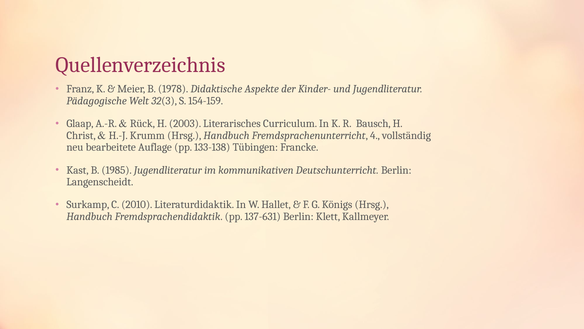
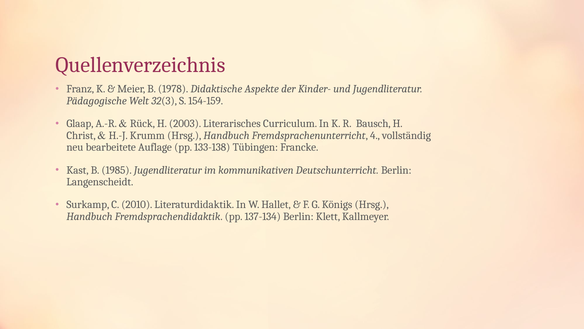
137-631: 137-631 -> 137-134 (263, 216)
